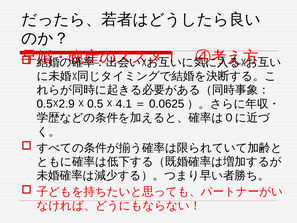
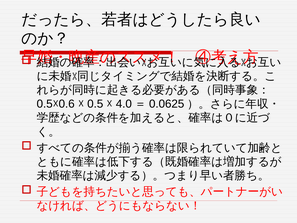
2.9: 2.9 -> 0.6 (67, 104)
4.1: 4.1 -> 4.0 (124, 104)
